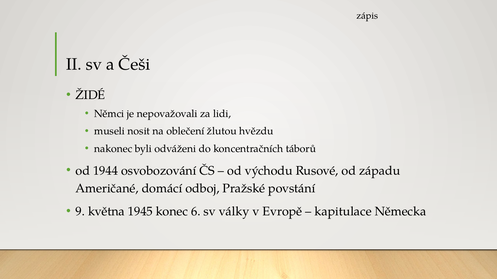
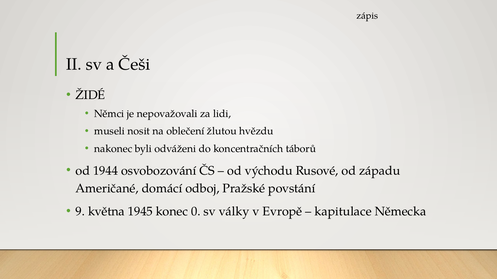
6: 6 -> 0 (196, 212)
